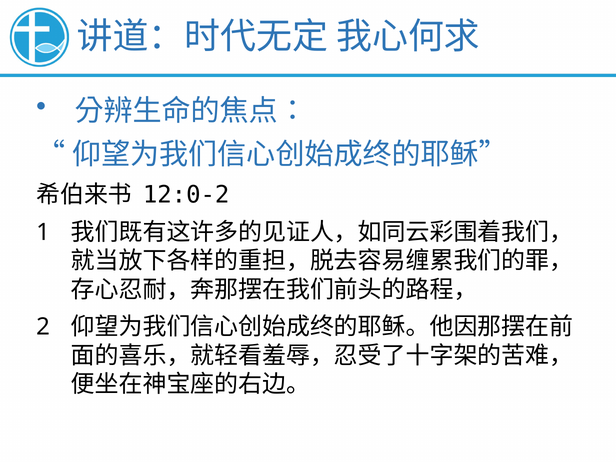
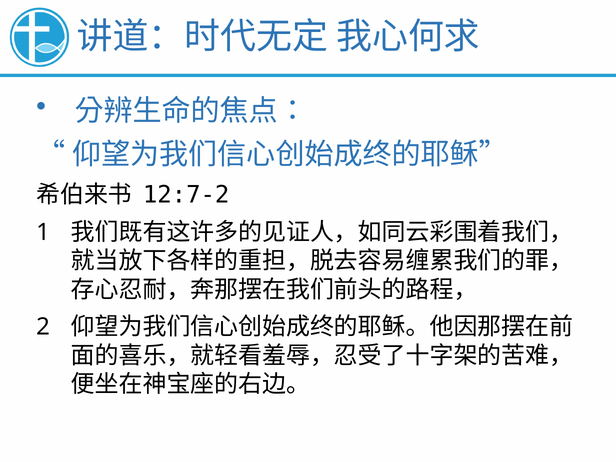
12:0-2: 12:0-2 -> 12:7-2 (186, 195)
